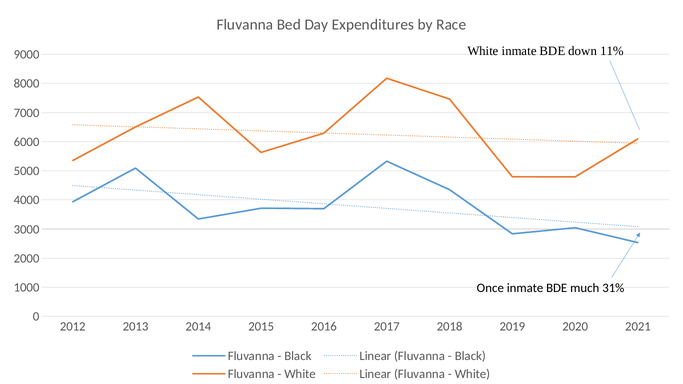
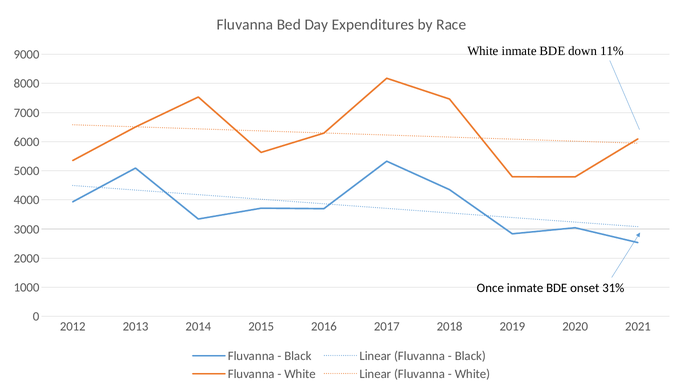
much: much -> onset (585, 288)
